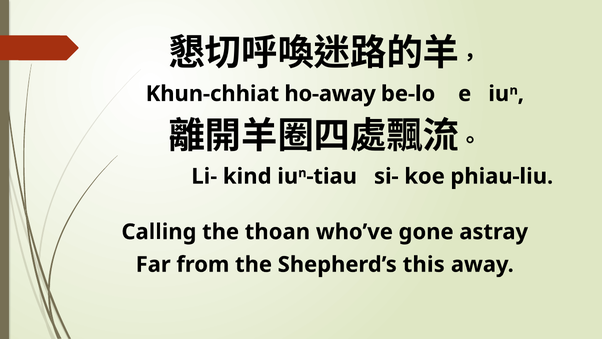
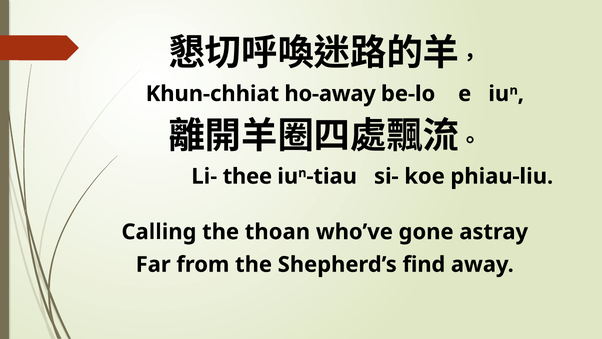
kind: kind -> thee (247, 176)
this: this -> find (424, 264)
